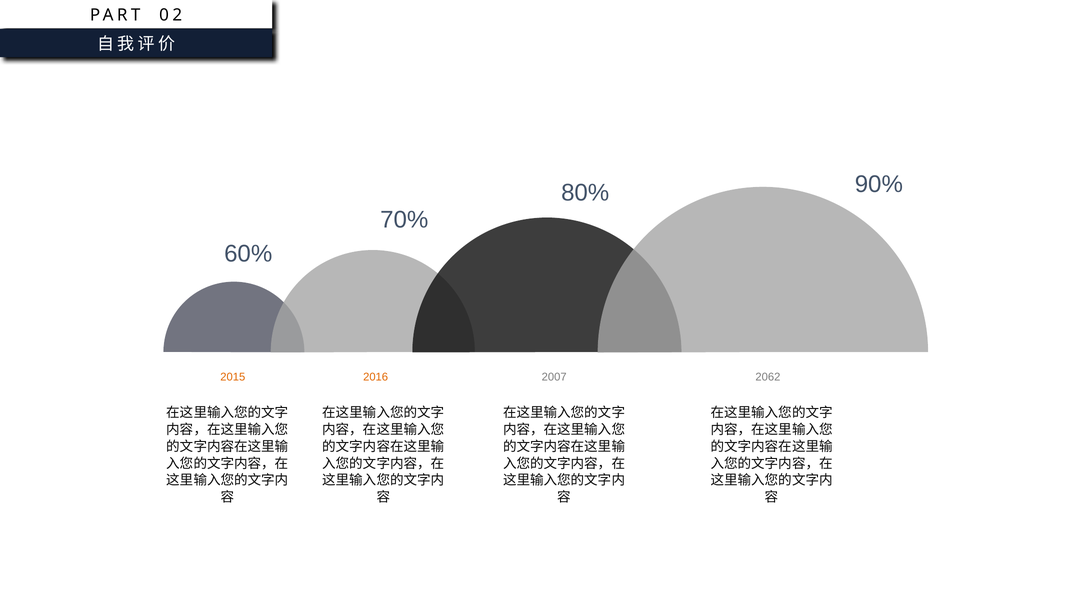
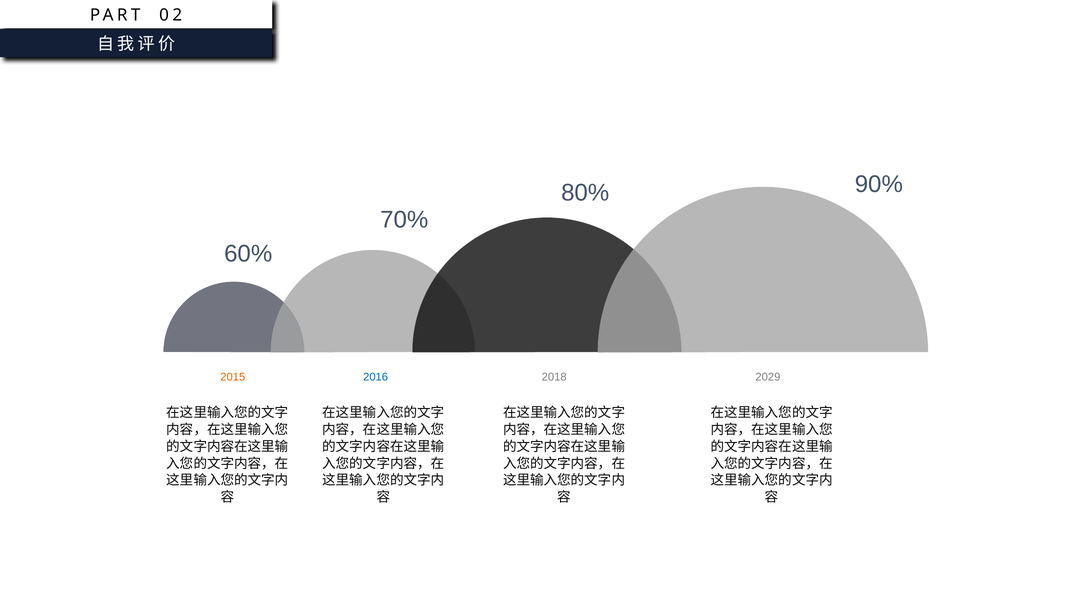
2016 colour: orange -> blue (376, 377)
2007: 2007 -> 2018 (554, 377)
2062: 2062 -> 2029 (768, 377)
